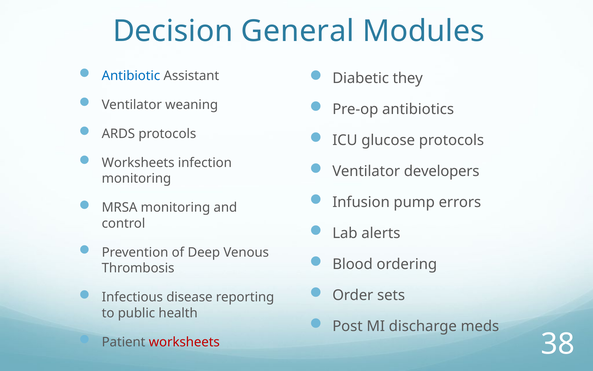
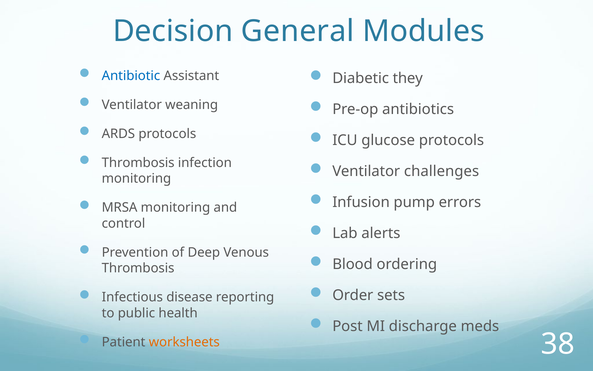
Worksheets: Worksheets -> Thrombosis (138, 163)
developers: developers -> challenges (442, 171)
worksheets colour: red -> orange (184, 342)
